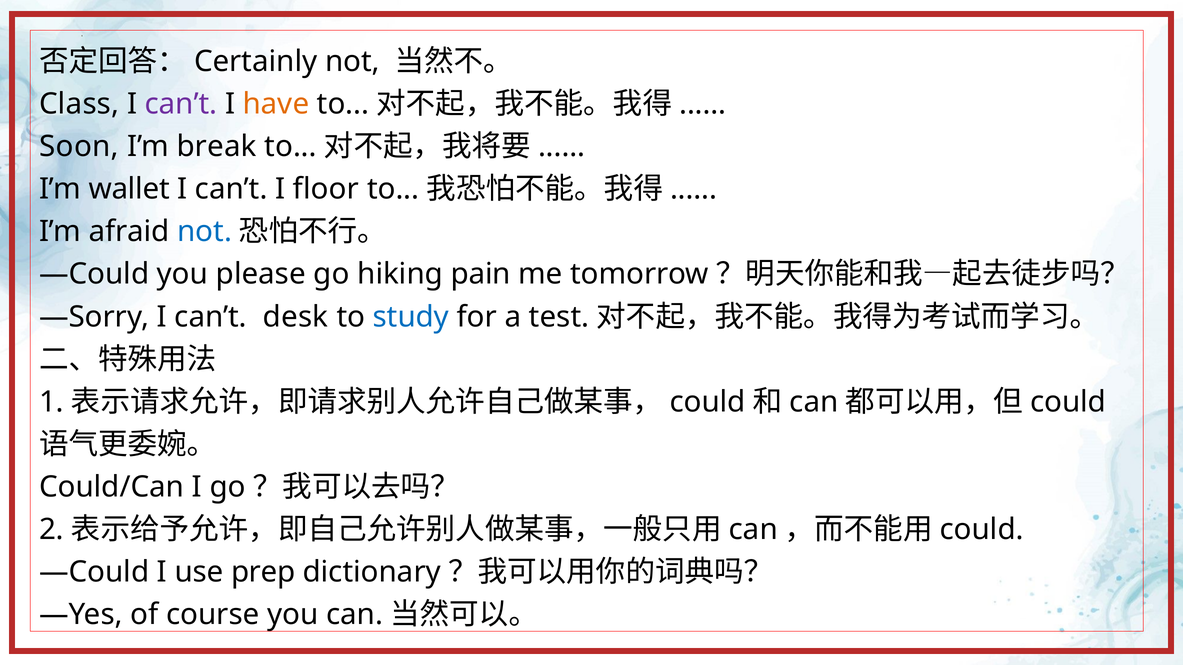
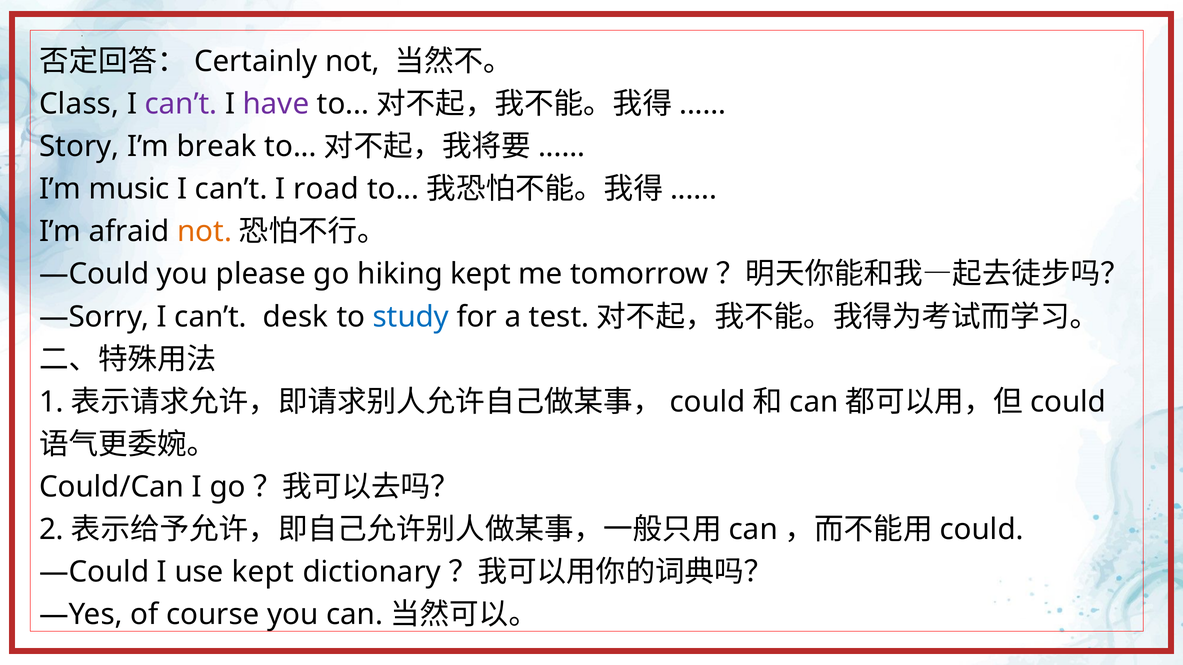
have colour: orange -> purple (276, 104)
Soon: Soon -> Story (79, 147)
wallet: wallet -> music (129, 189)
floor: floor -> road (326, 189)
not colour: blue -> orange (205, 232)
hiking pain: pain -> kept (481, 274)
use prep: prep -> kept (263, 572)
